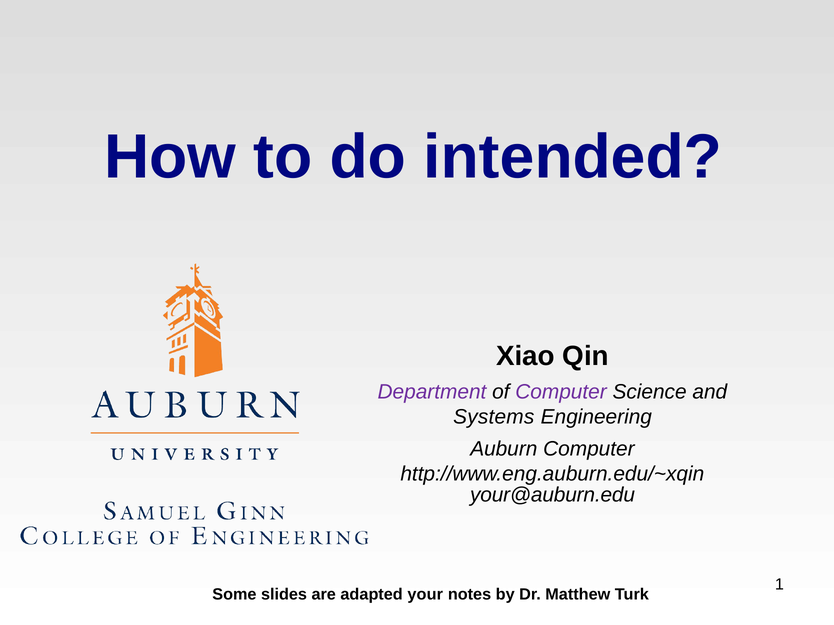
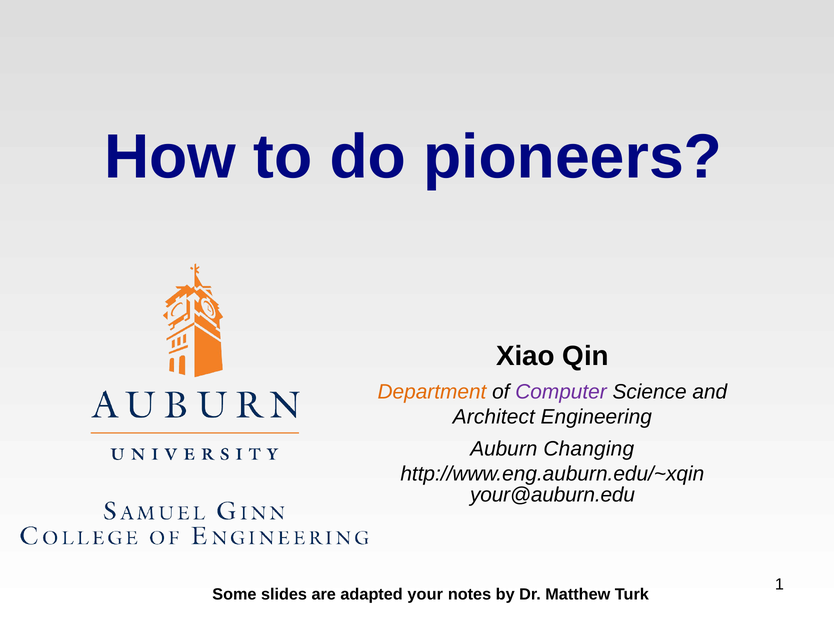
intended: intended -> pioneers (573, 157)
Department colour: purple -> orange (432, 392)
Systems: Systems -> Architect (494, 417)
Auburn Computer: Computer -> Changing (589, 449)
